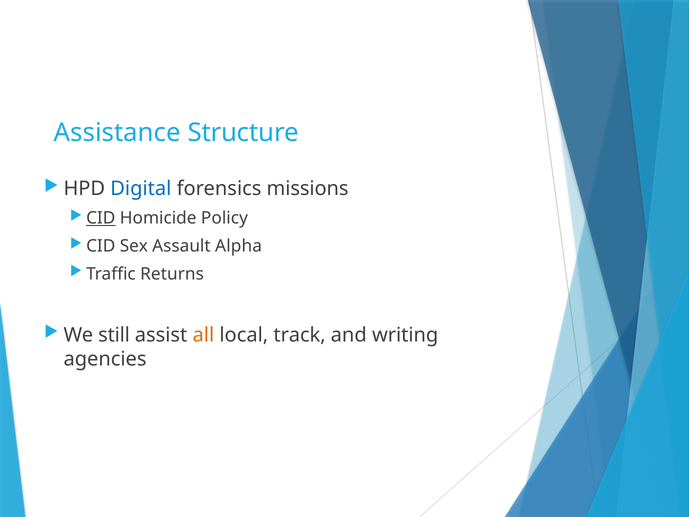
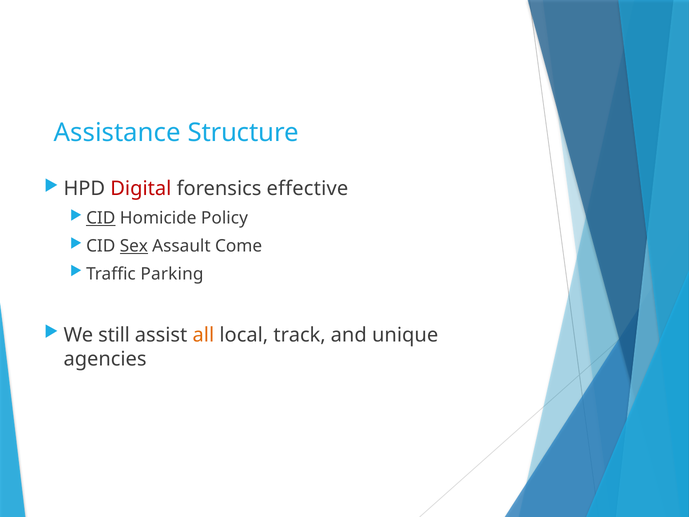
Digital colour: blue -> red (141, 189)
missions: missions -> effective (307, 189)
Sex underline: none -> present (134, 246)
Alpha: Alpha -> Come (239, 246)
Returns: Returns -> Parking (172, 274)
writing: writing -> unique (405, 335)
